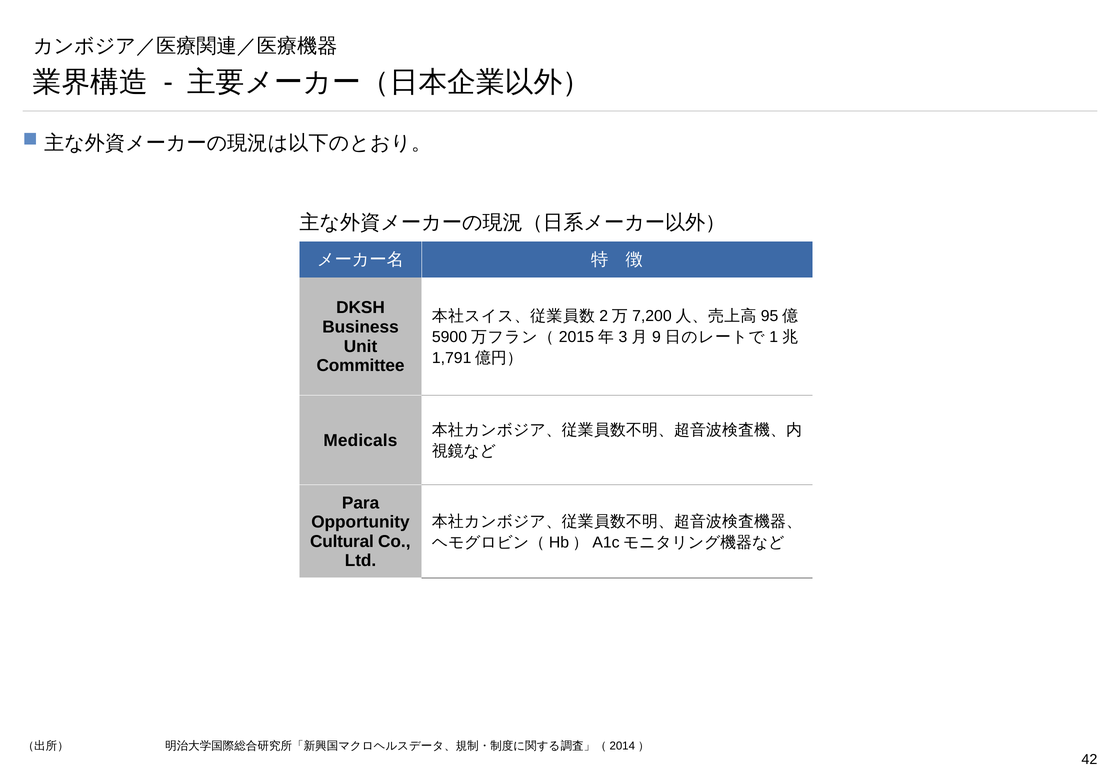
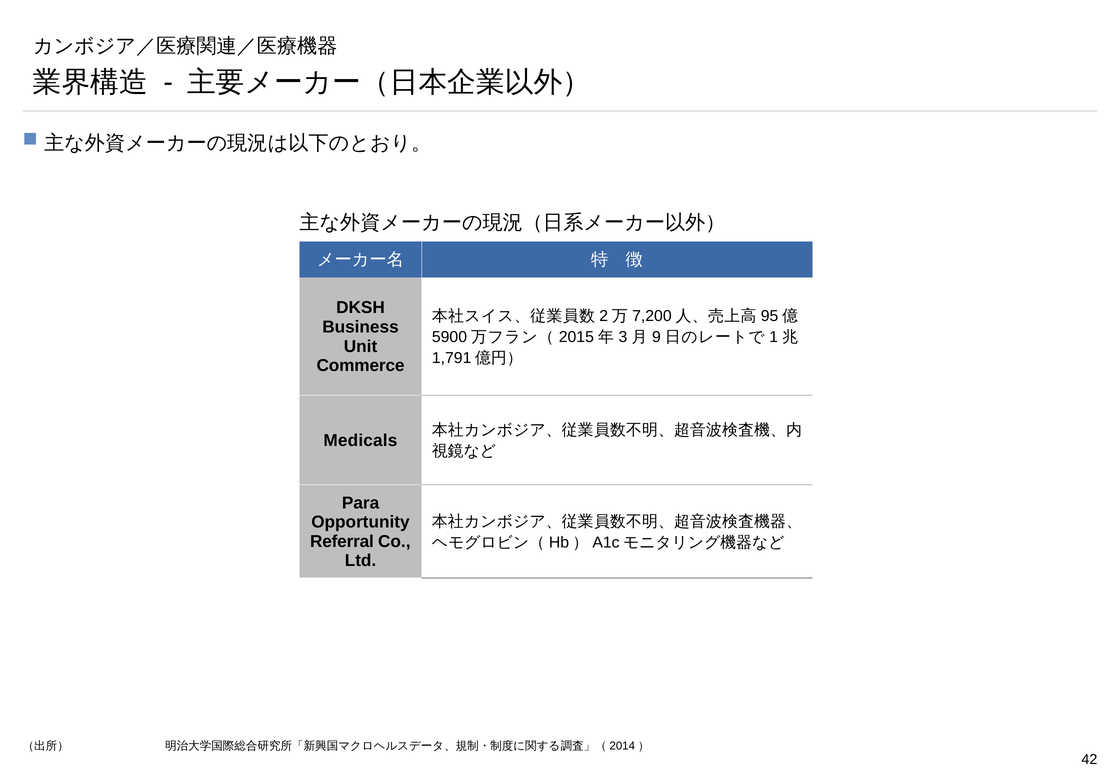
Committee: Committee -> Commerce (361, 365)
Cultural: Cultural -> Referral (342, 541)
